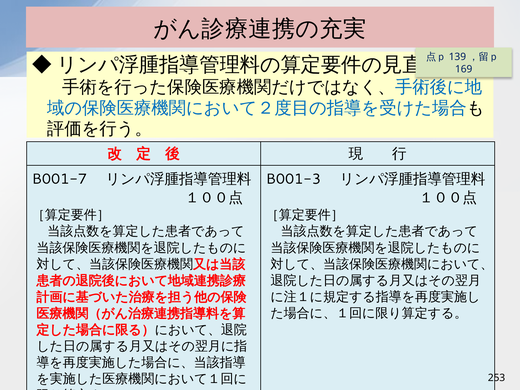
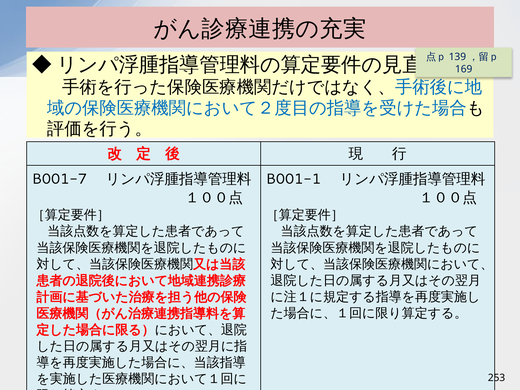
B001-3: B001-3 -> B001-1 (293, 179)
